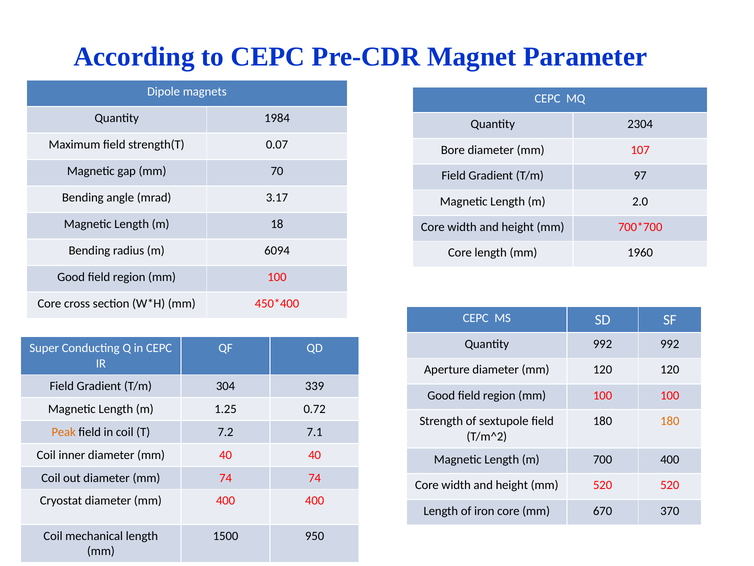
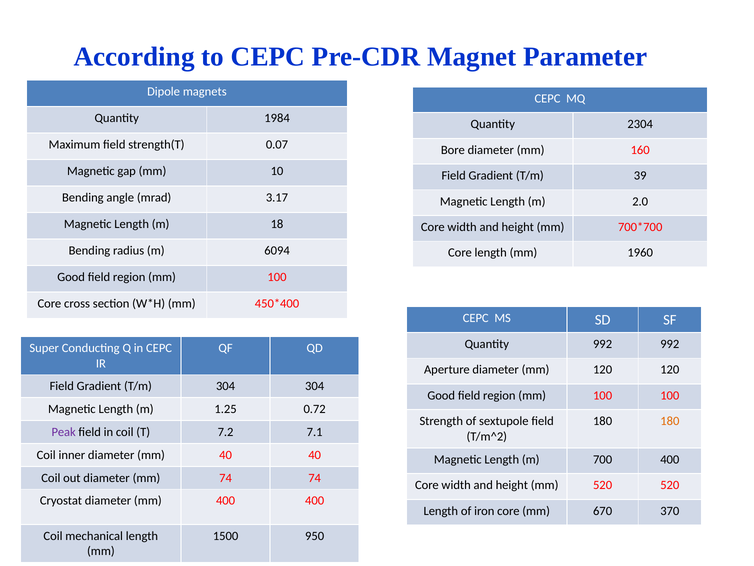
107: 107 -> 160 (640, 150)
70: 70 -> 10 (277, 171)
97: 97 -> 39 (640, 175)
304 339: 339 -> 304 (315, 386)
Peak colour: orange -> purple (64, 432)
